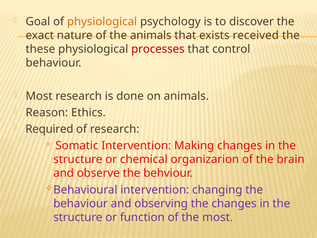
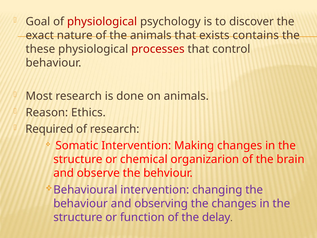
physiological colour: orange -> red (102, 22)
received: received -> contains (256, 35)
the most: most -> delay (216, 217)
